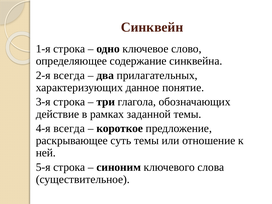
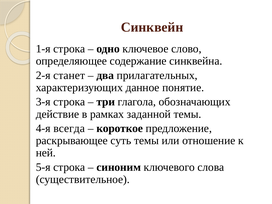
2-я всегда: всегда -> станет (69, 75)
